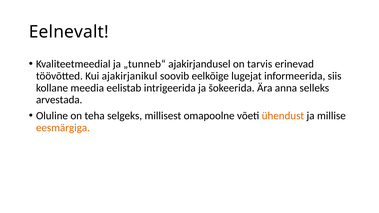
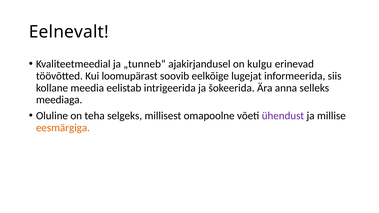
tarvis: tarvis -> kulgu (260, 64)
ajakirjanikul: ajakirjanikul -> loomupärast (130, 76)
arvestada: arvestada -> meediaga (59, 100)
ühendust colour: orange -> purple (283, 116)
